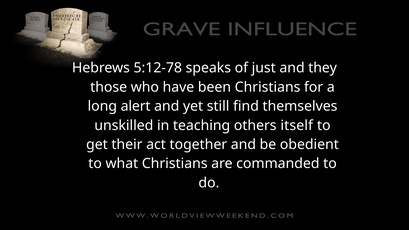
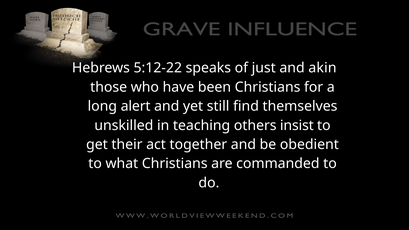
5:12-78: 5:12-78 -> 5:12-22 (158, 68)
they: they -> akin (322, 68)
itself: itself -> insist (297, 125)
